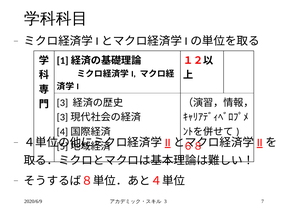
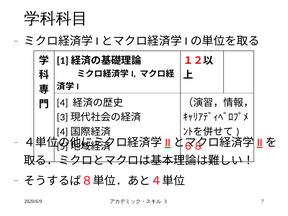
3: 3 -> 4 (62, 103)
